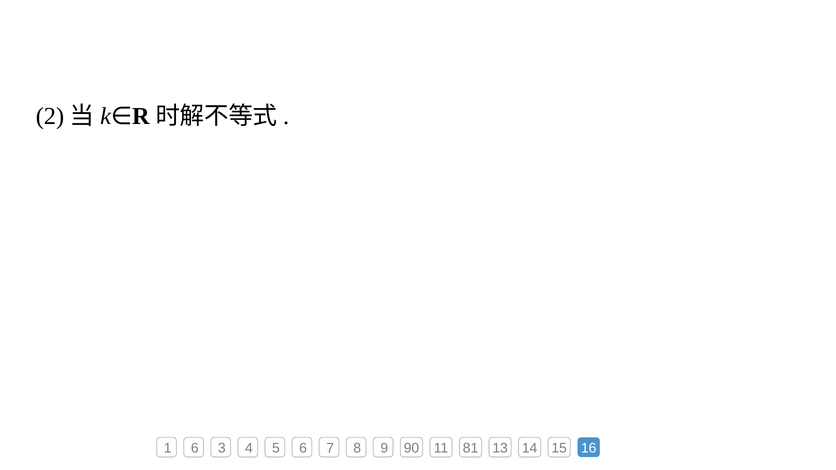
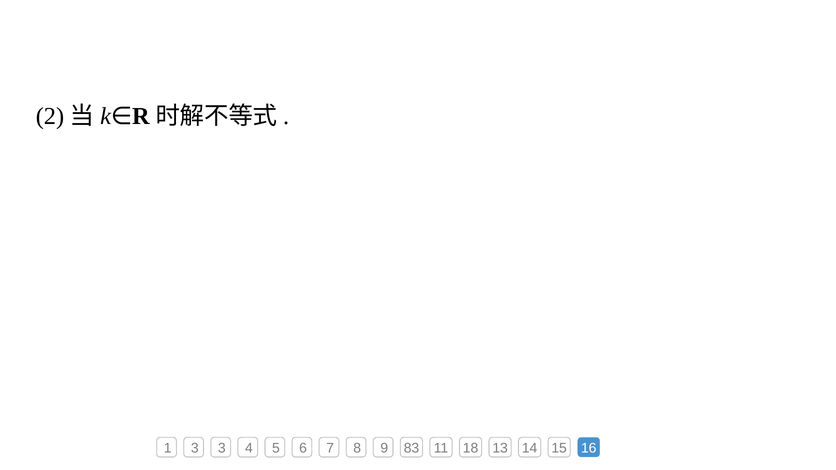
1 6: 6 -> 3 (195, 448)
90: 90 -> 83 (411, 448)
81: 81 -> 18 (471, 448)
